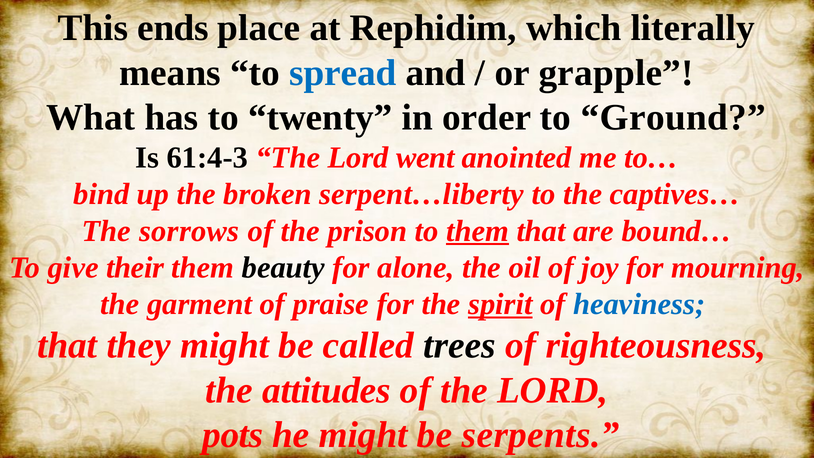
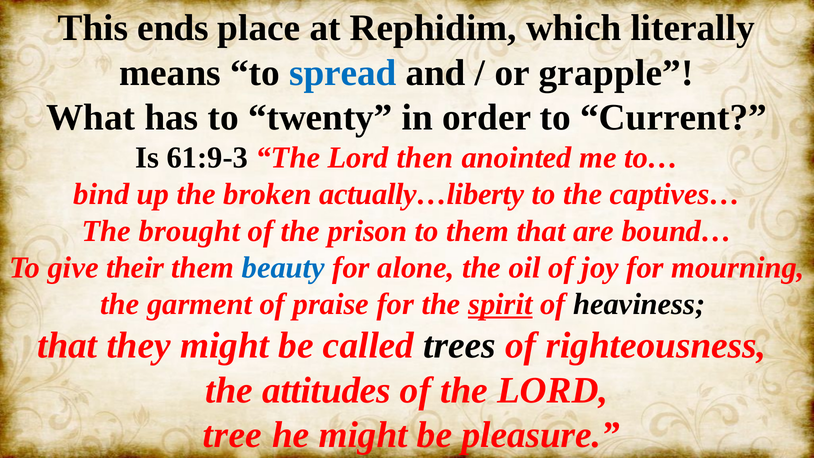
Ground: Ground -> Current (674, 117)
61:4-3: 61:4-3 -> 61:9-3 (207, 158)
went: went -> then (425, 158)
serpent…liberty: serpent…liberty -> actually…liberty (422, 194)
sorrows: sorrows -> brought (189, 231)
them underline: present -> none (478, 231)
beauty colour: black -> blue (283, 268)
heaviness colour: blue -> black (639, 304)
pots: pots -> tree (232, 435)
serpents: serpents -> pleasure (541, 435)
